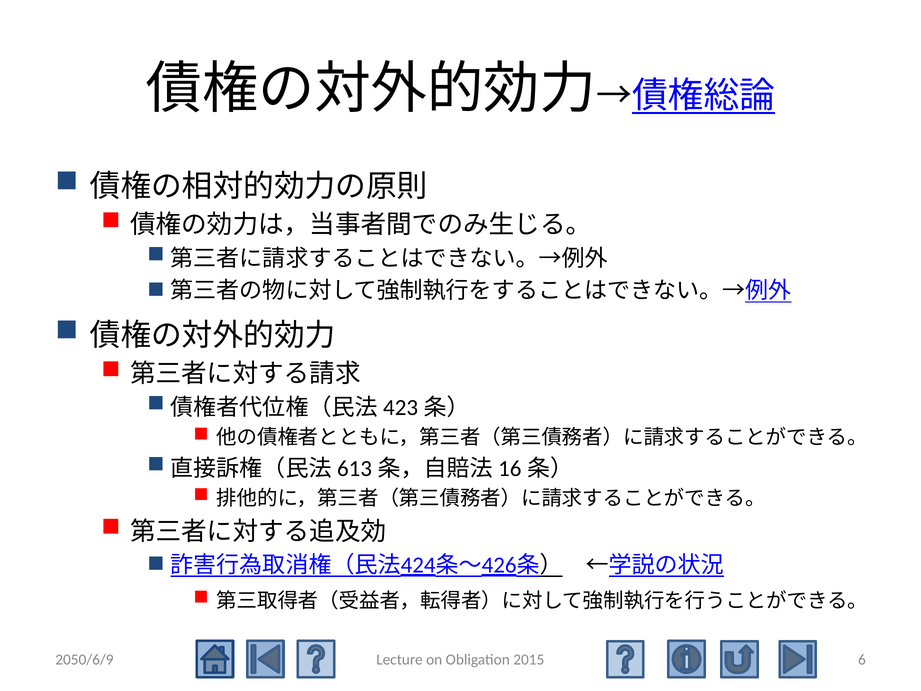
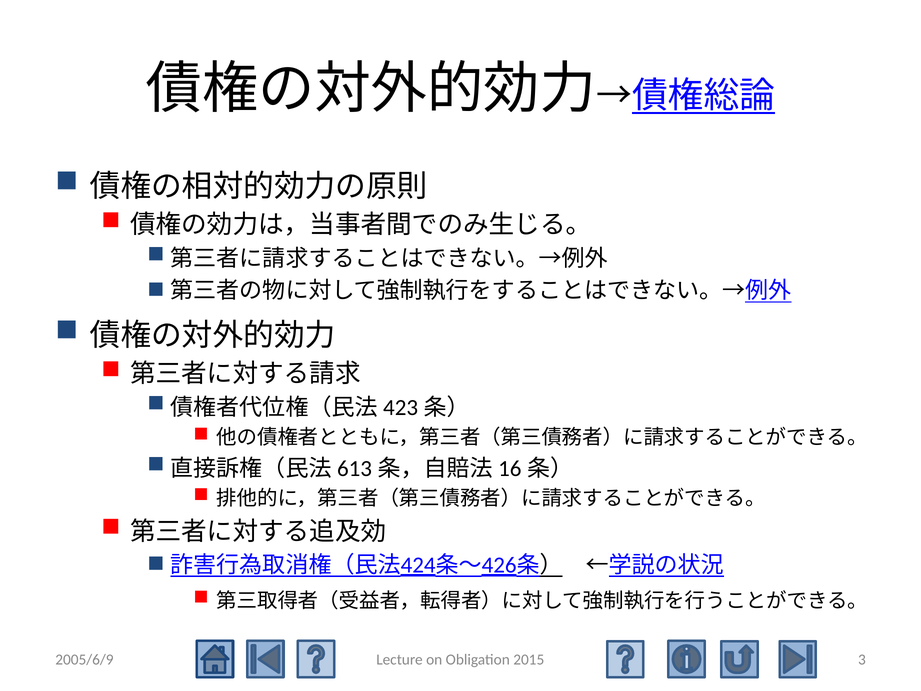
2050/6/9: 2050/6/9 -> 2005/6/9 (84, 660)
6: 6 -> 3 (862, 660)
